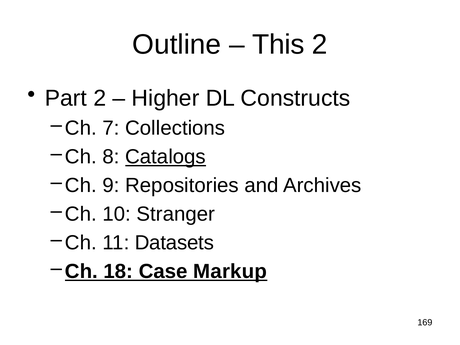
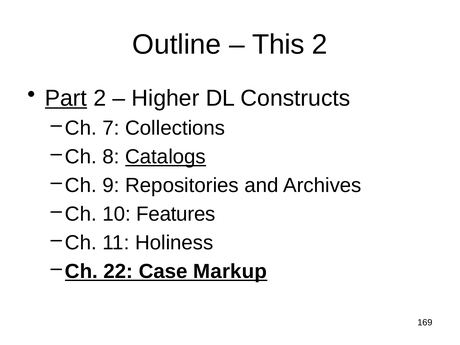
Part underline: none -> present (66, 98)
Stranger: Stranger -> Features (176, 214)
Datasets: Datasets -> Holiness (174, 243)
18: 18 -> 22 (118, 271)
